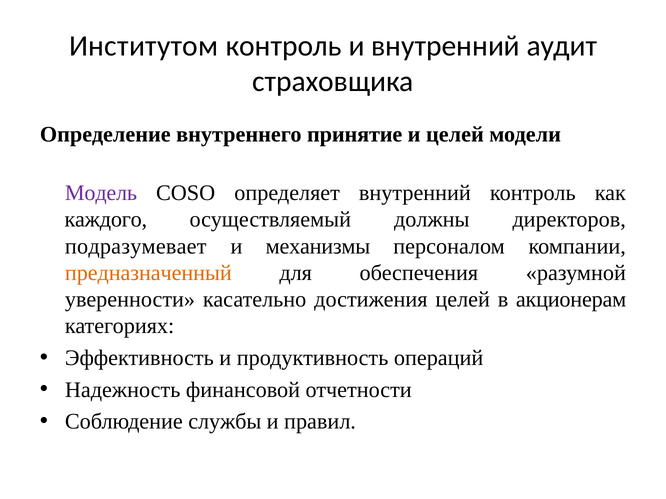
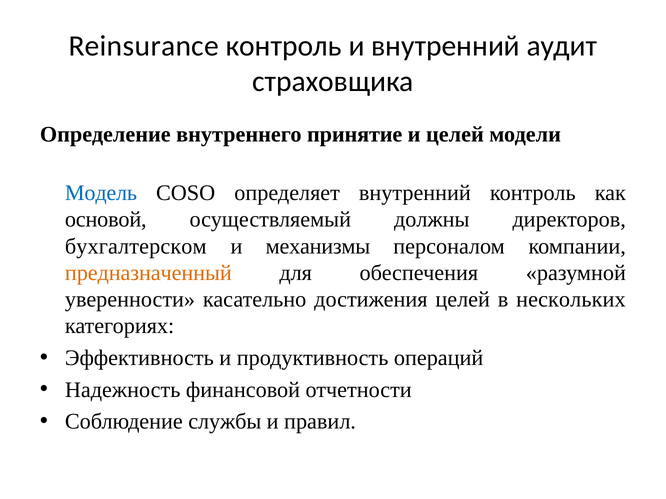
Институтом: Институтом -> Reinsurance (144, 46)
Модель colour: purple -> blue (101, 193)
каждого: каждого -> основой (106, 220)
подразумевает: подразумевает -> бухгалтерском (136, 247)
акционерам: акционерам -> нескольких (571, 300)
